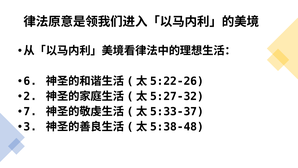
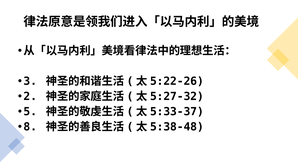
6: 6 -> 3 (30, 81)
7: 7 -> 5 (30, 111)
3: 3 -> 8 (30, 127)
